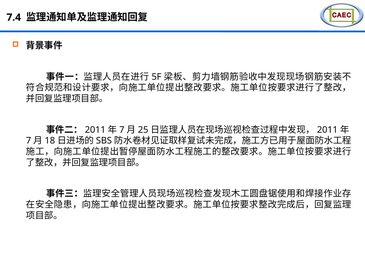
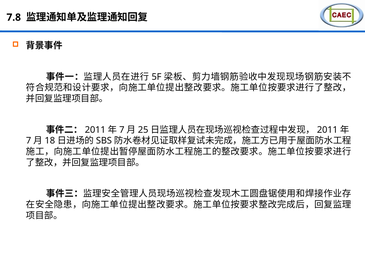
7.4: 7.4 -> 7.8 (14, 17)
